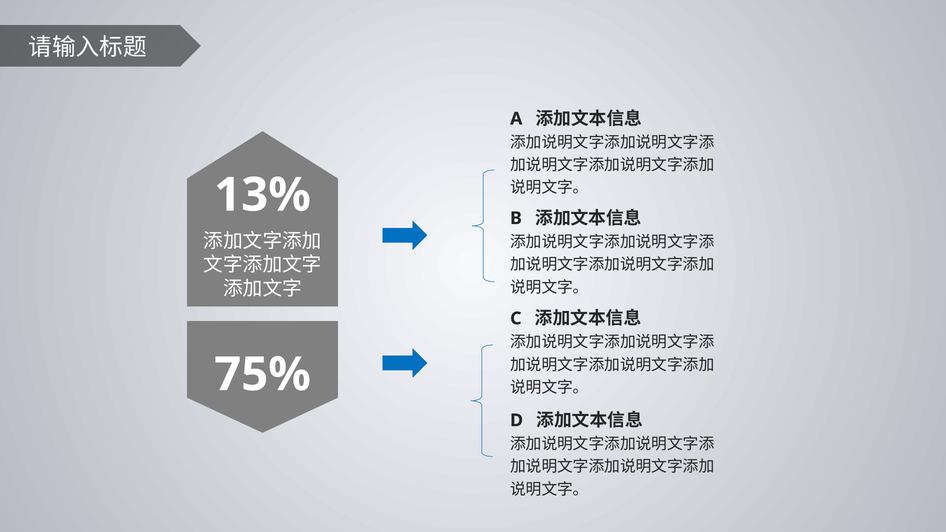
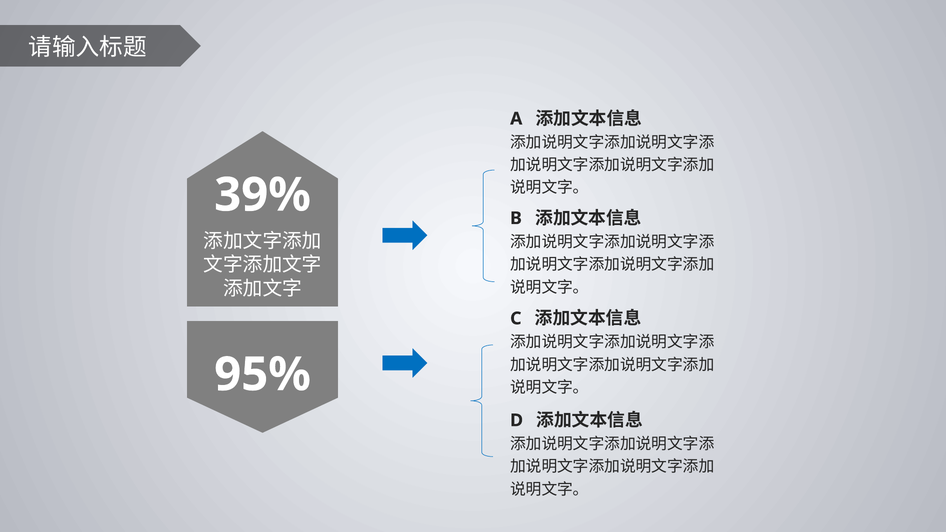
13%: 13% -> 39% (263, 195)
75%: 75% -> 95% (263, 375)
